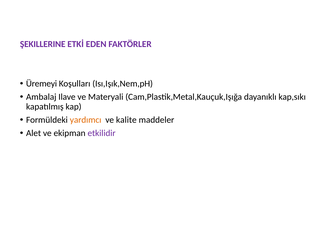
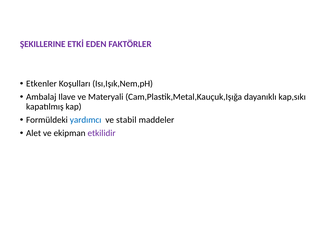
Üremeyi: Üremeyi -> Etkenler (41, 84)
yardımcı colour: orange -> blue (86, 120)
kalite: kalite -> stabil (126, 120)
